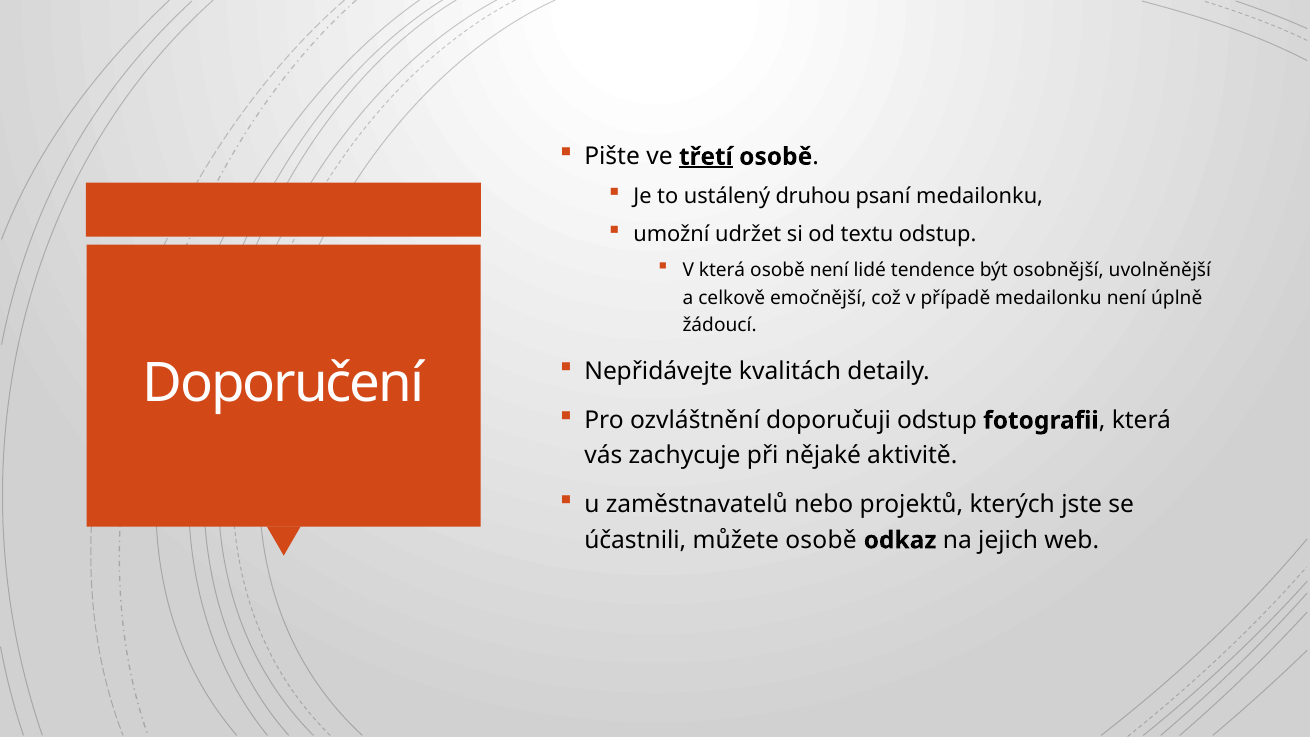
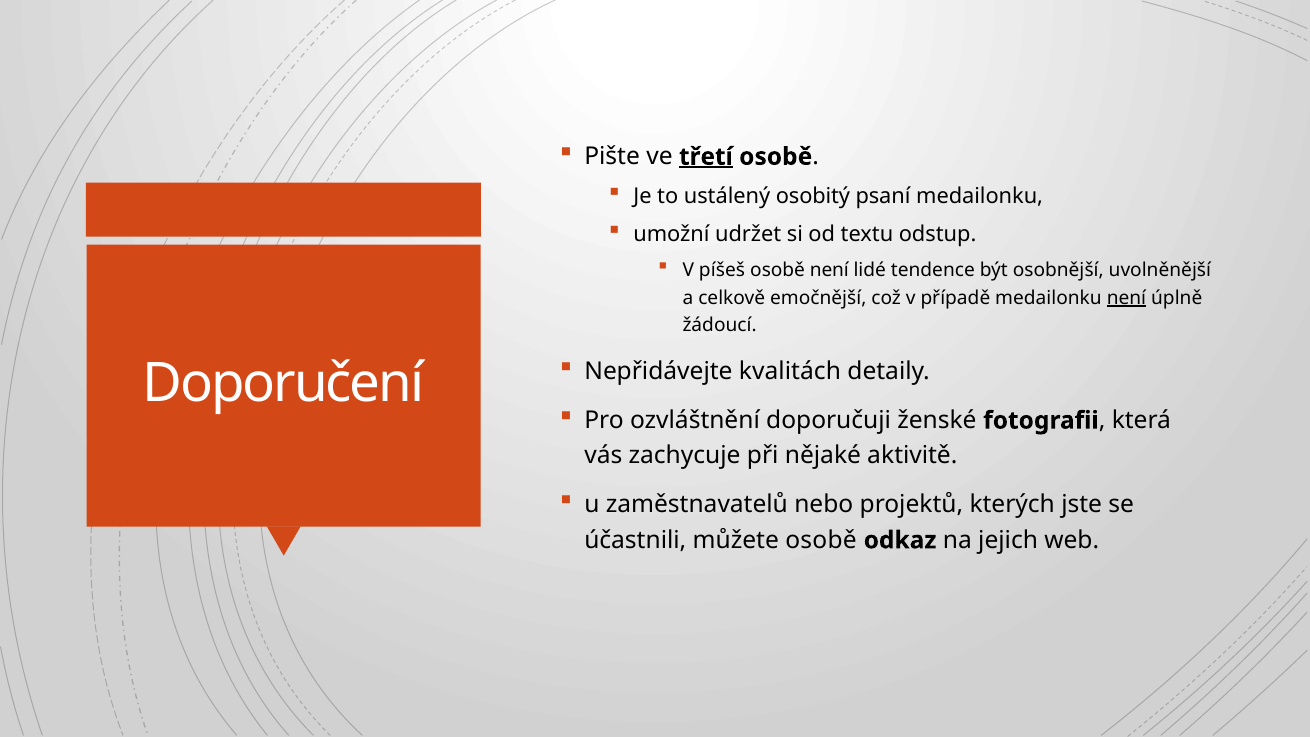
druhou: druhou -> osobitý (813, 196)
V která: která -> píšeš (722, 270)
není underline: none -> present (1126, 298)
doporučuji odstup: odstup -> ženské (937, 420)
